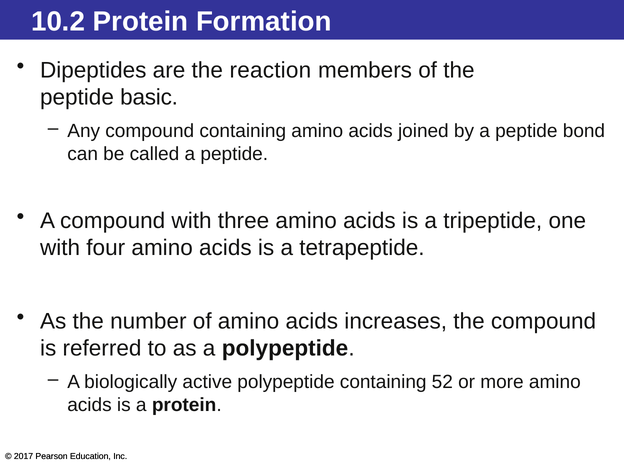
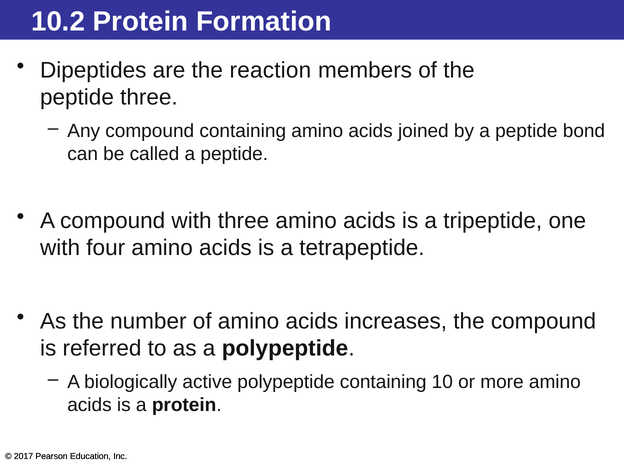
peptide basic: basic -> three (149, 97)
52: 52 -> 10 (442, 382)
